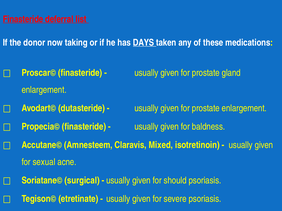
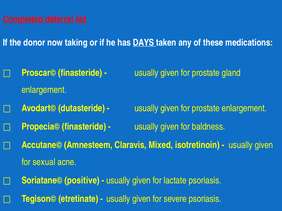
Finasteride: Finasteride -> Completed (23, 19)
surgical: surgical -> positive (82, 181)
should: should -> lactate (175, 181)
